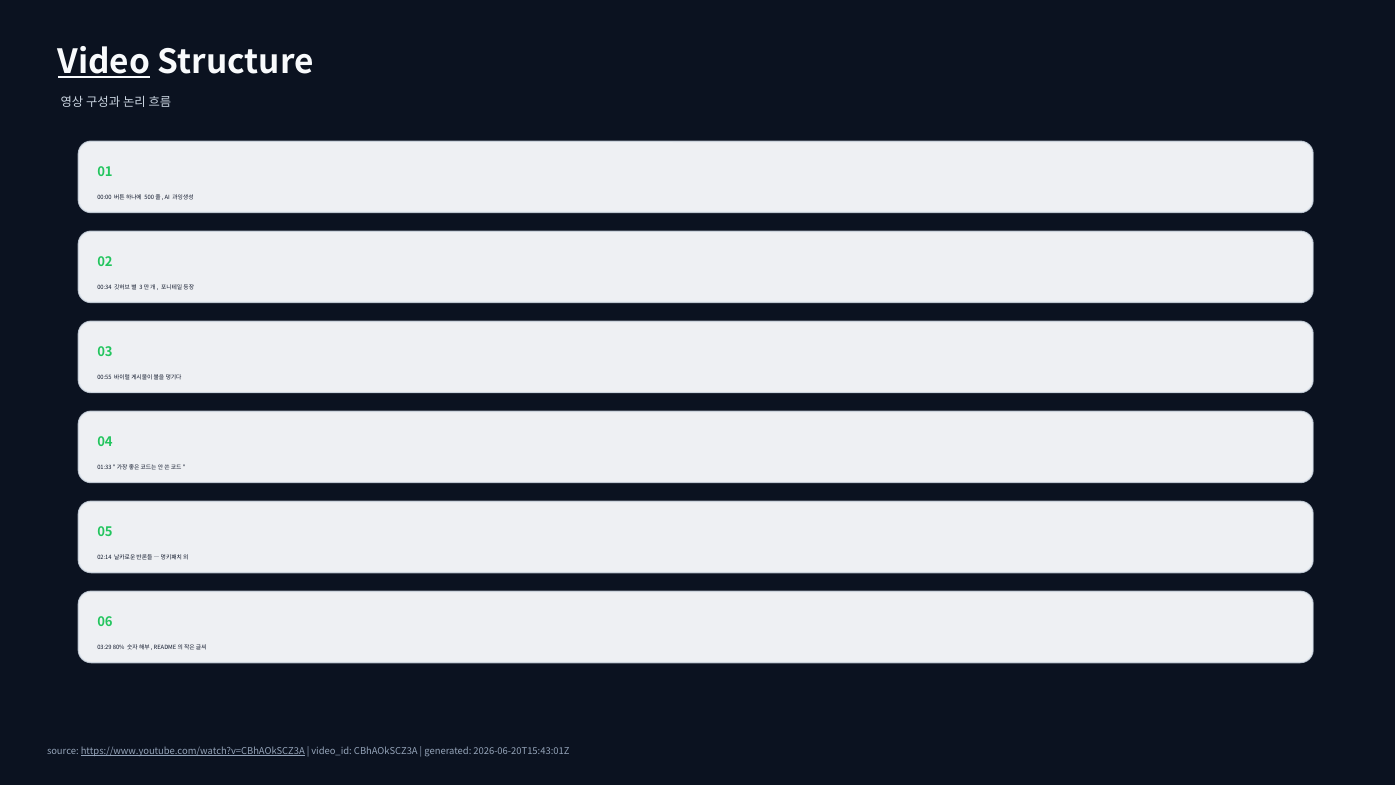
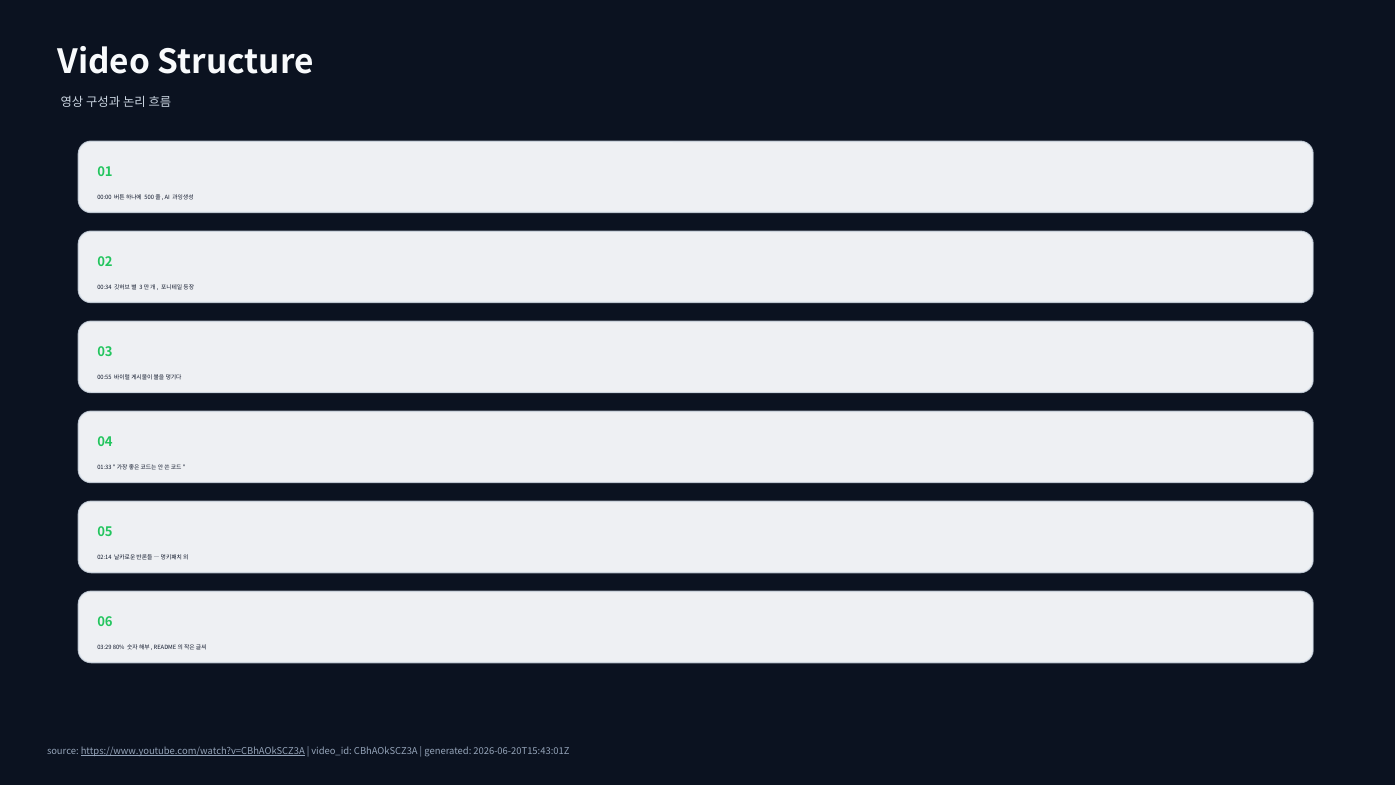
Video underline: present -> none (104, 63)
